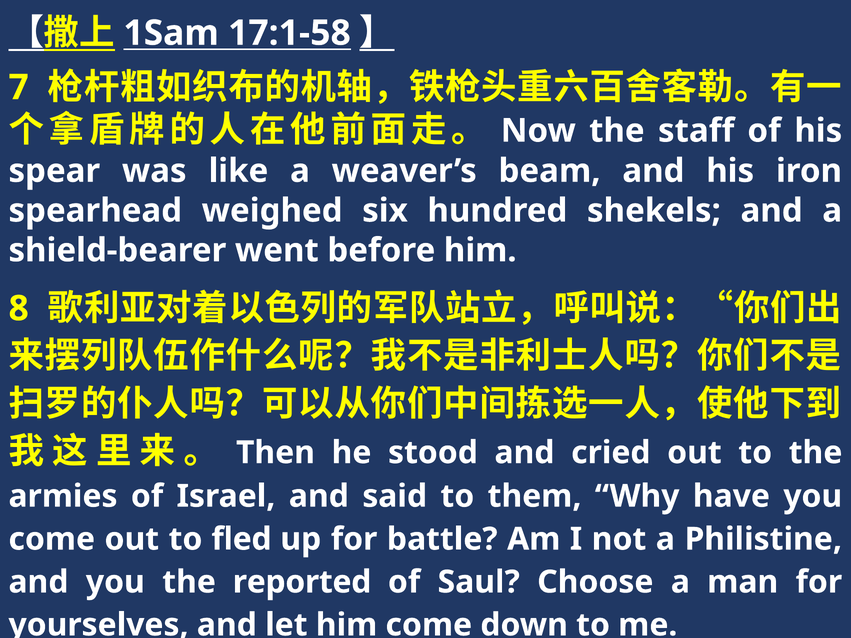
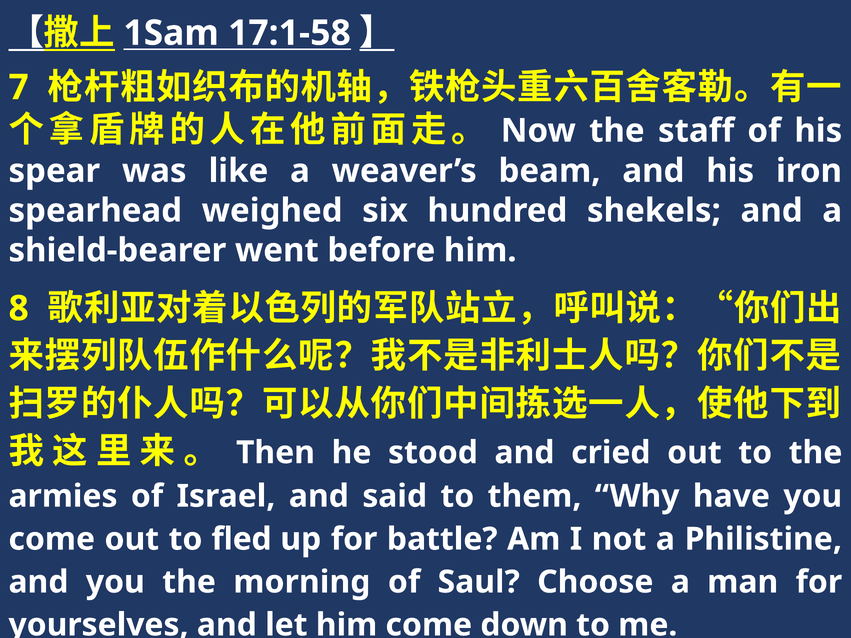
reported: reported -> morning (302, 582)
